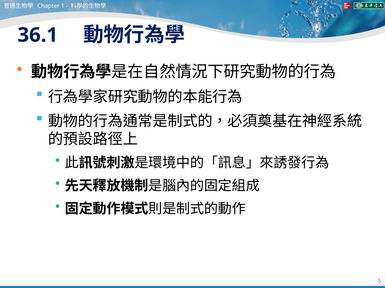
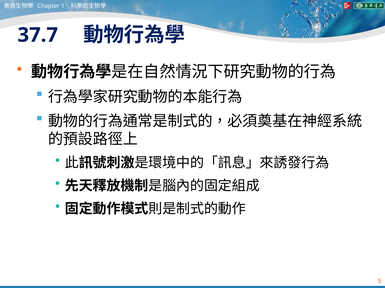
36.1: 36.1 -> 37.7 (38, 35)
